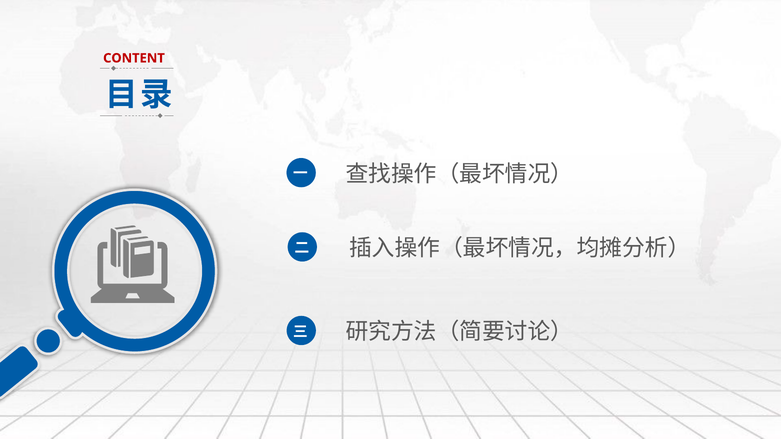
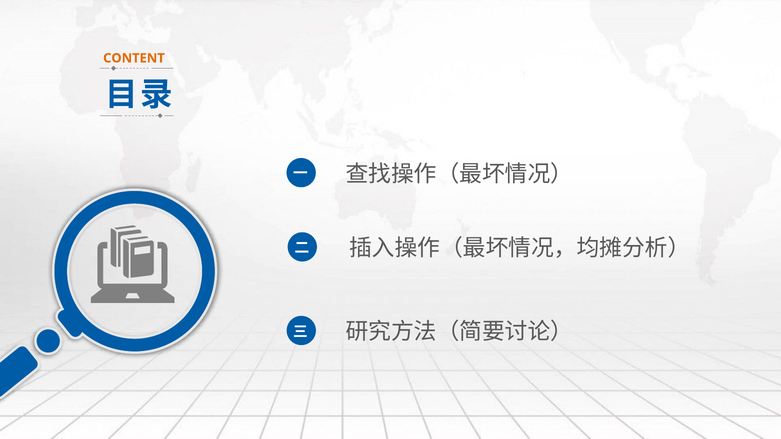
CONTENT colour: red -> orange (134, 58)
